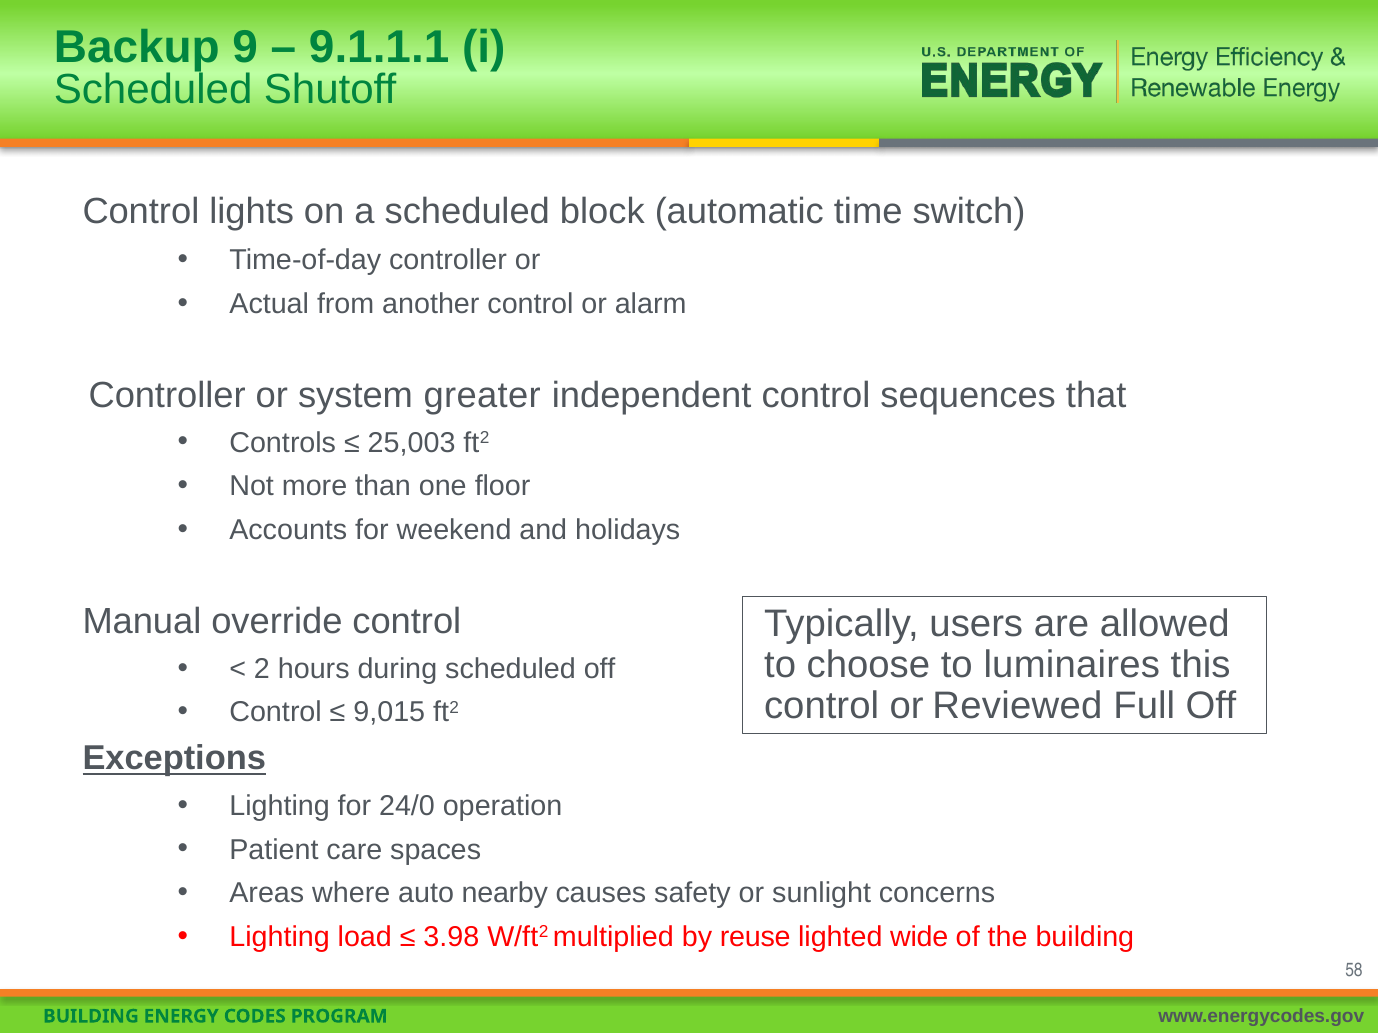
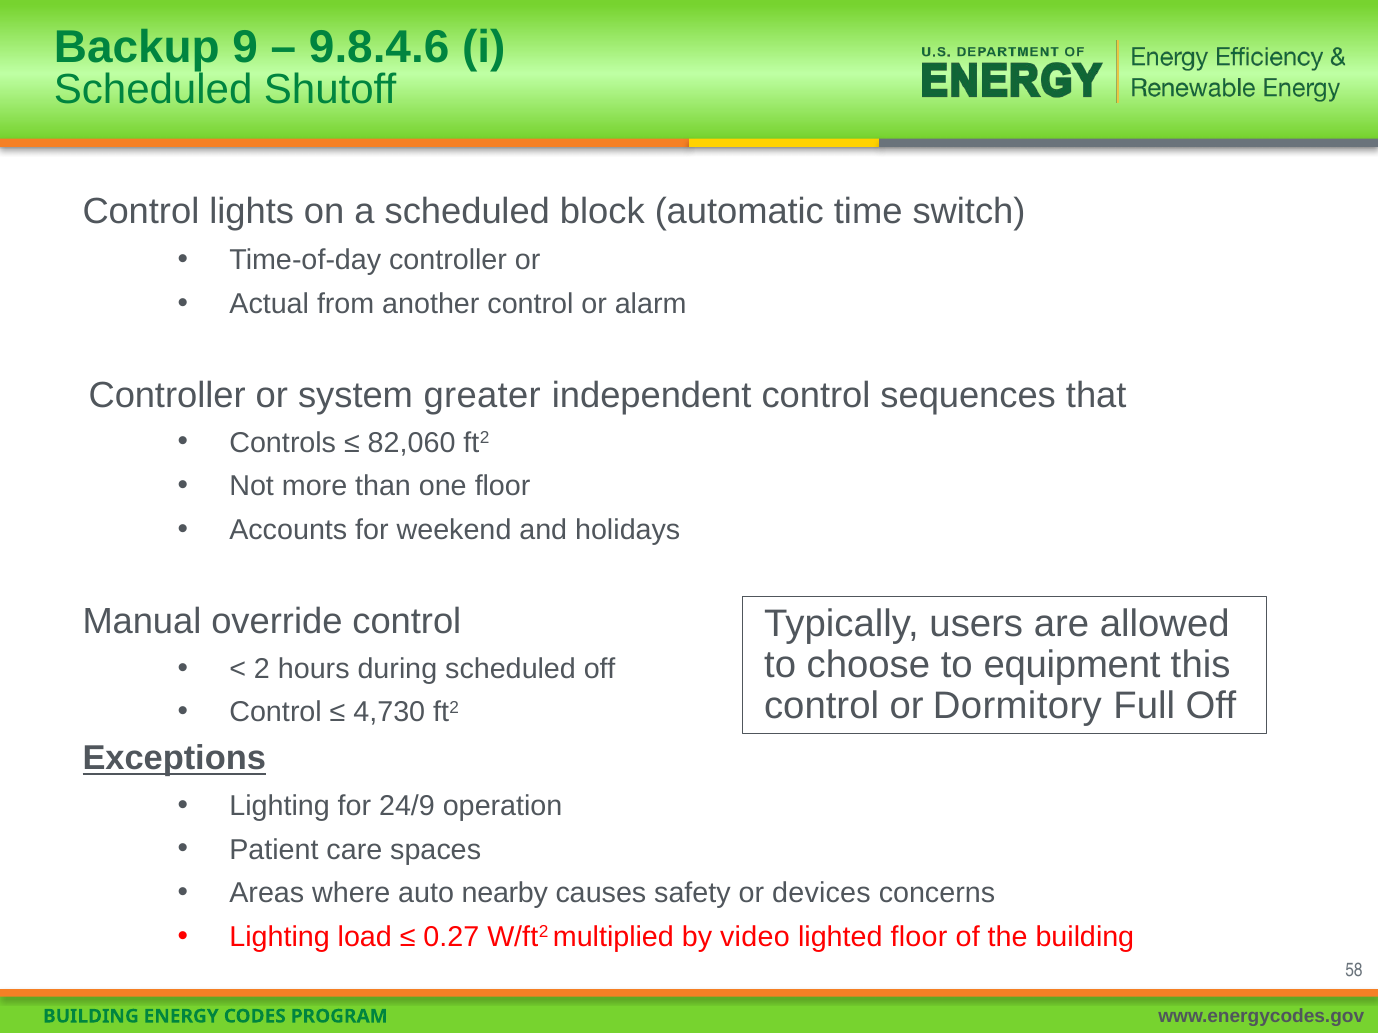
9.1.1.1: 9.1.1.1 -> 9.8.4.6 (379, 47)
25,003: 25,003 -> 82,060 (412, 443)
luminaires: luminaires -> equipment (1072, 665)
Reviewed: Reviewed -> Dormitory (1017, 706)
9,015: 9,015 -> 4,730 (389, 713)
24/0: 24/0 -> 24/9 (407, 806)
sunlight: sunlight -> devices (821, 894)
3.98: 3.98 -> 0.27 (451, 937)
reuse: reuse -> video (755, 937)
lighted wide: wide -> floor (919, 937)
